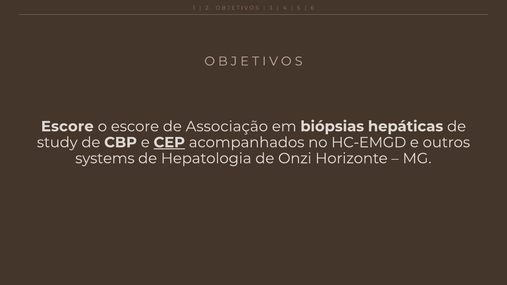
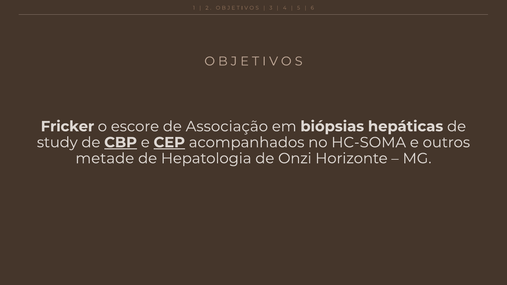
Escore: Escore -> Fricker (67, 127)
CBP underline: none -> present (121, 143)
HC-EMGD: HC-EMGD -> HC-SOMA (369, 143)
systems: systems -> metade (105, 158)
